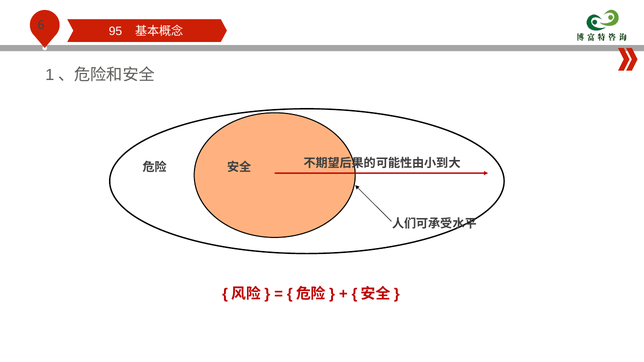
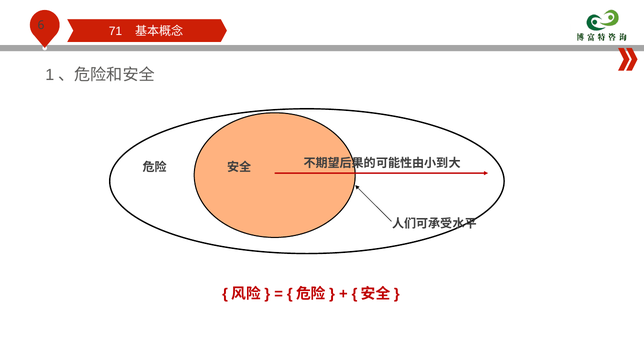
95: 95 -> 71 (115, 31)
